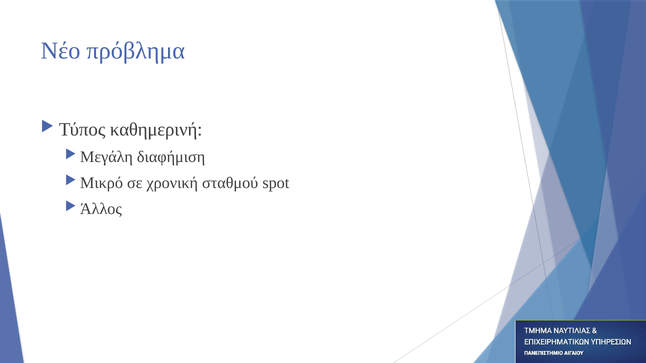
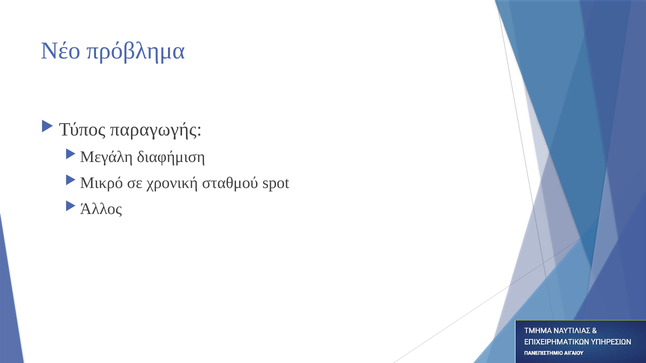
καθημερινή: καθημερινή -> παραγωγής (156, 129)
